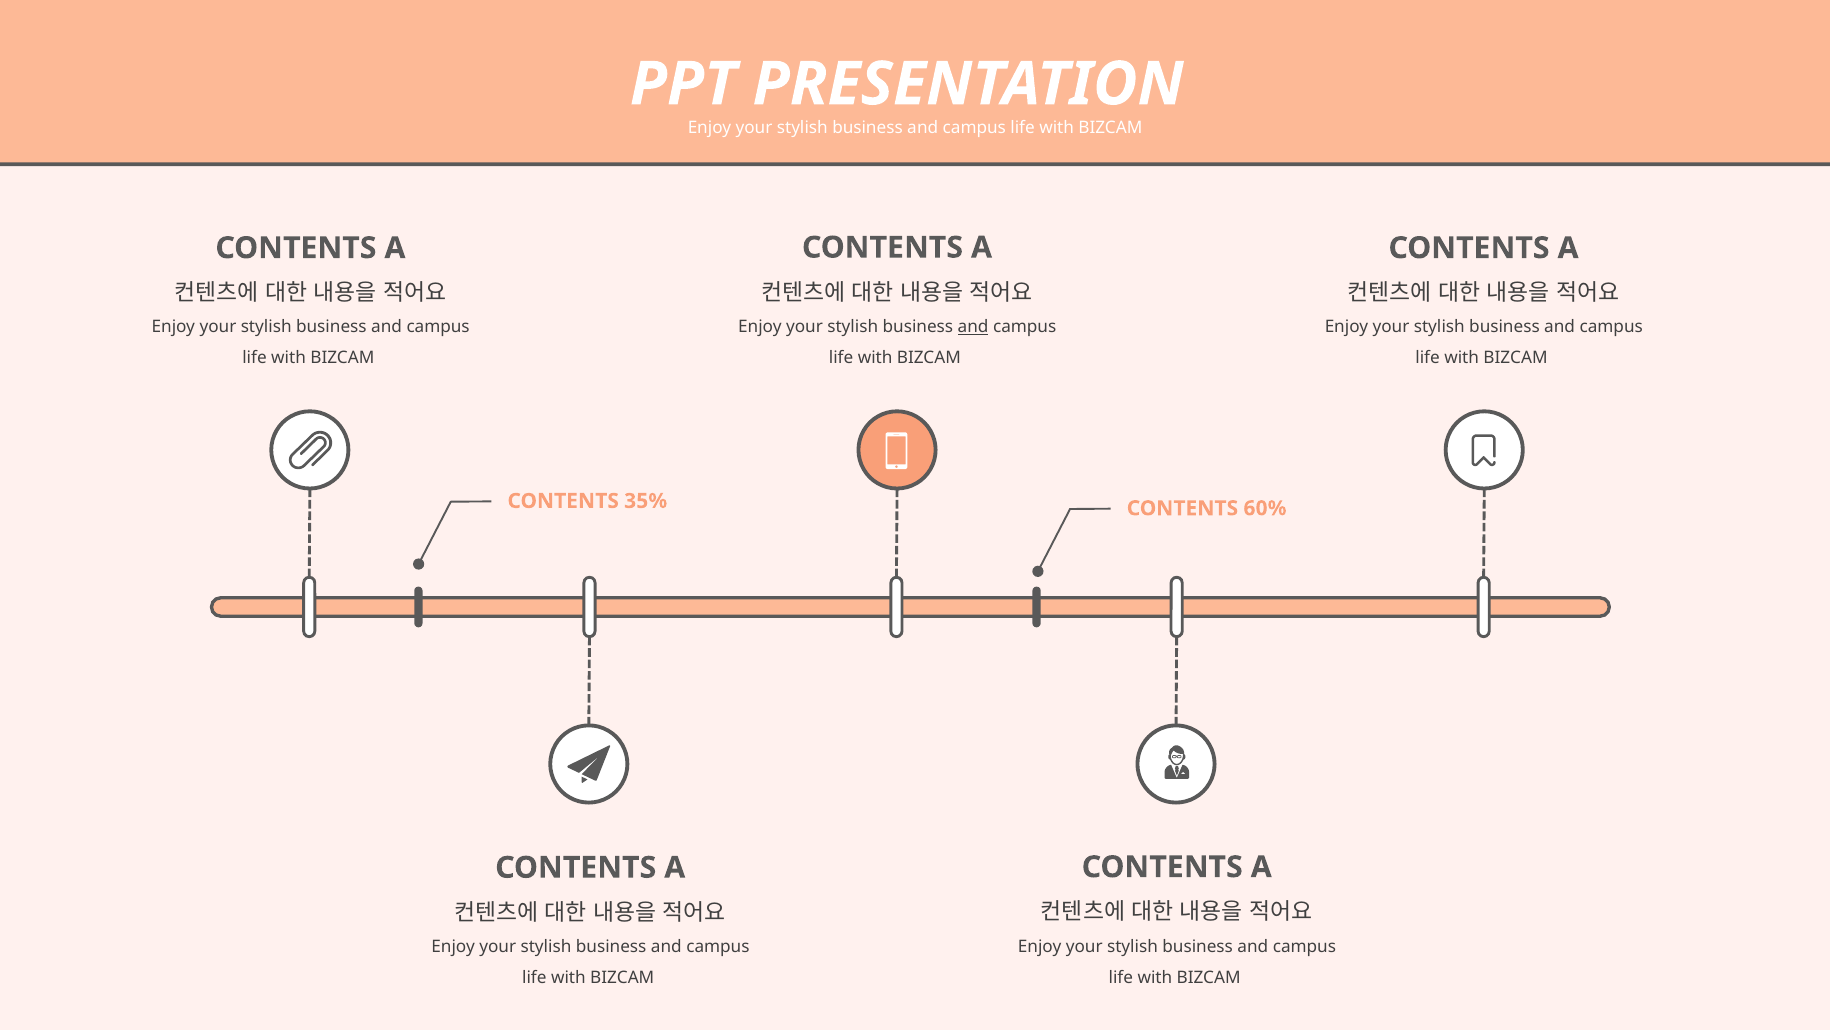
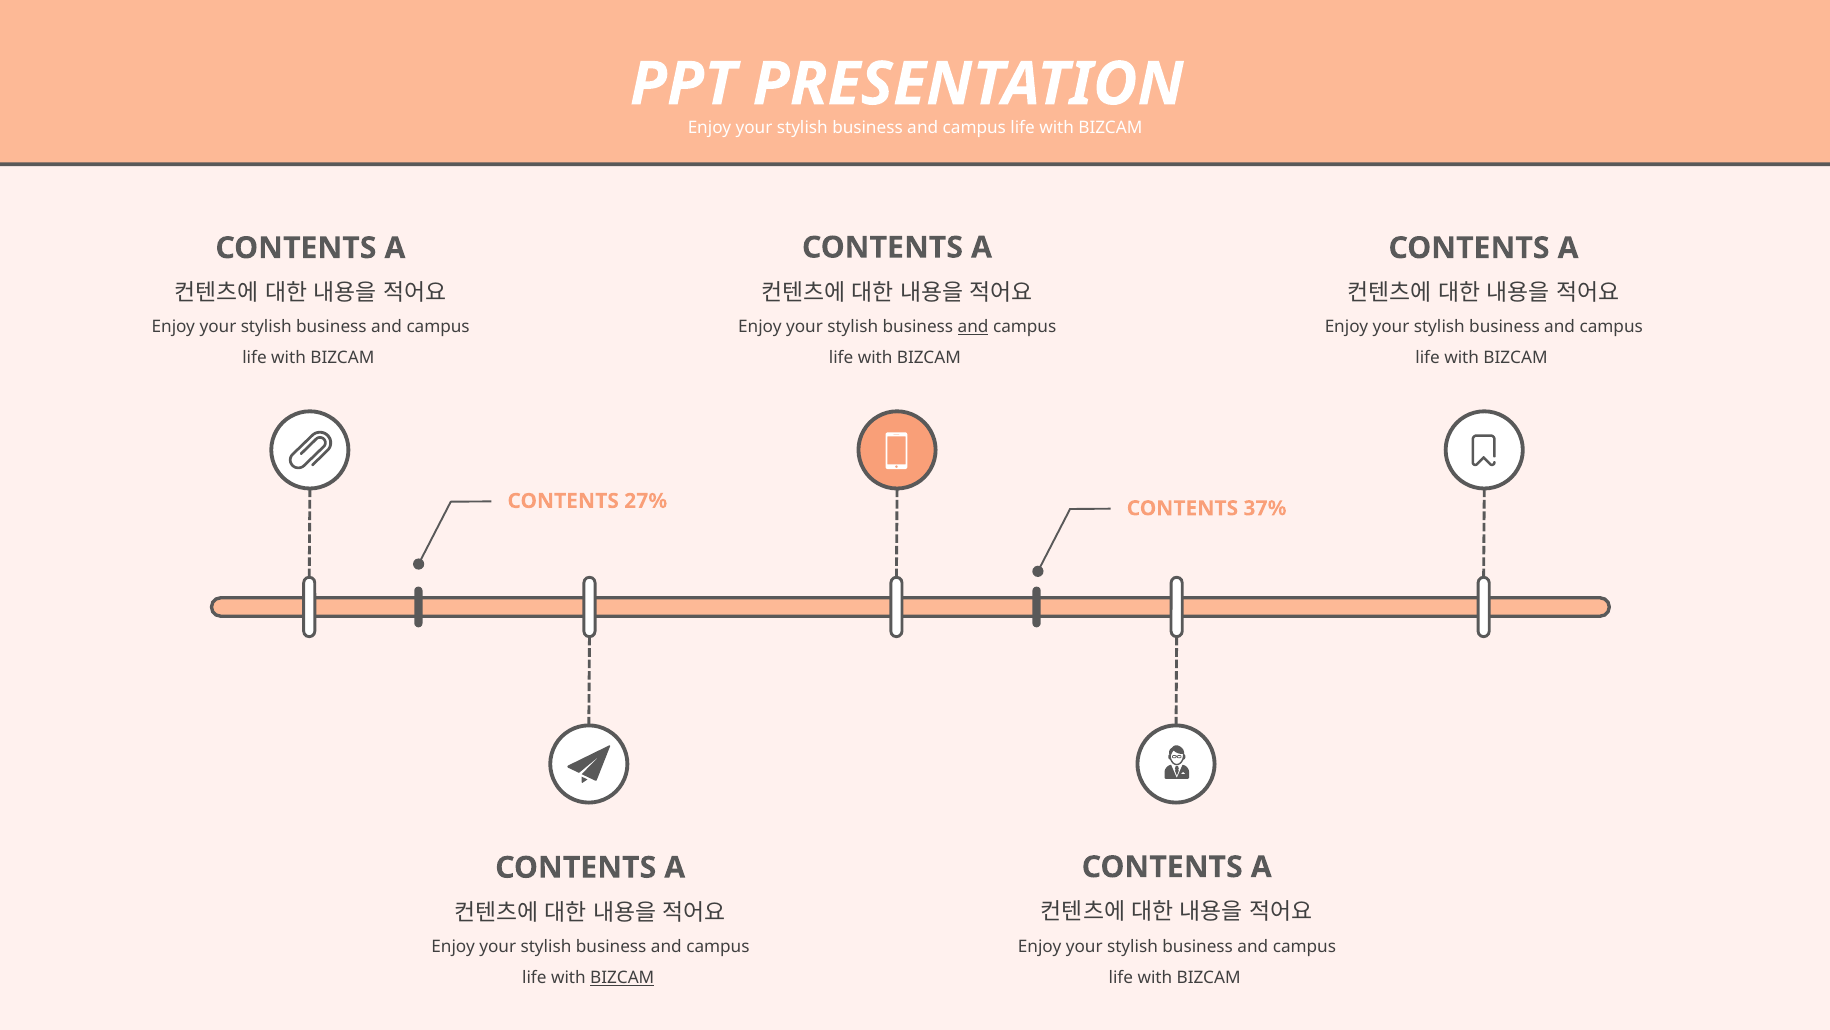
35%: 35% -> 27% (646, 501)
60%: 60% -> 37% (1265, 508)
BIZCAM underline: none -> present (622, 977)
